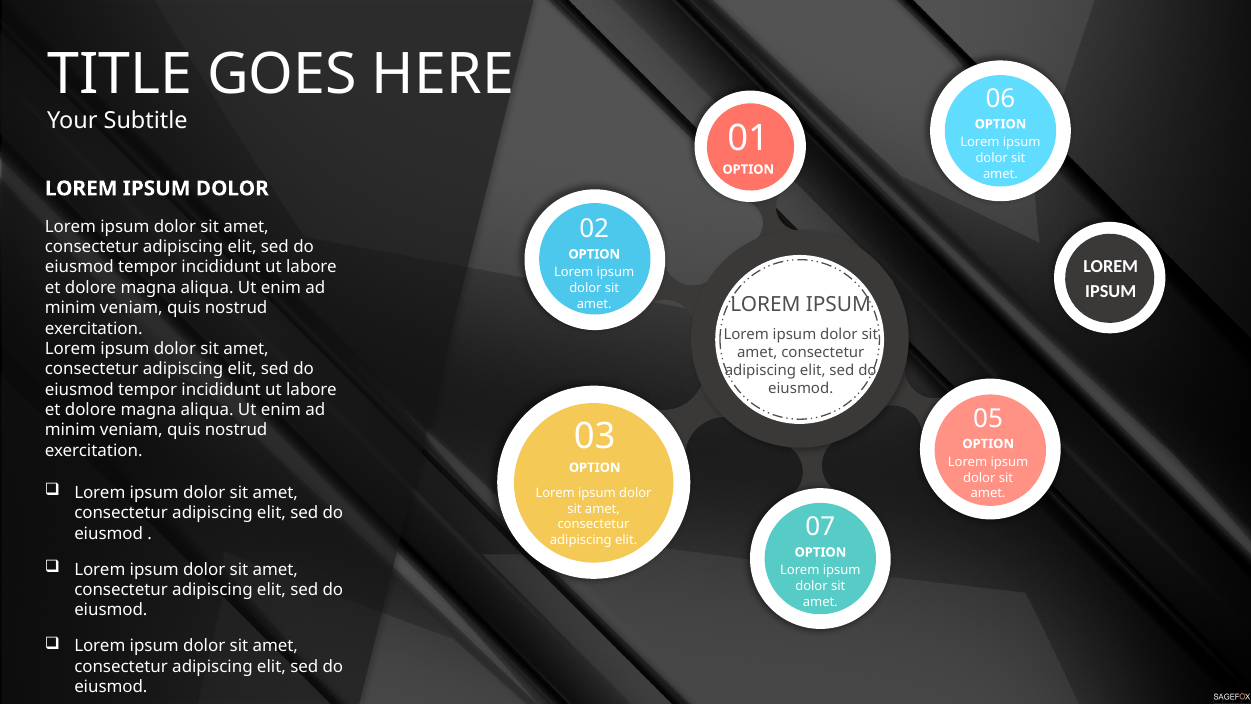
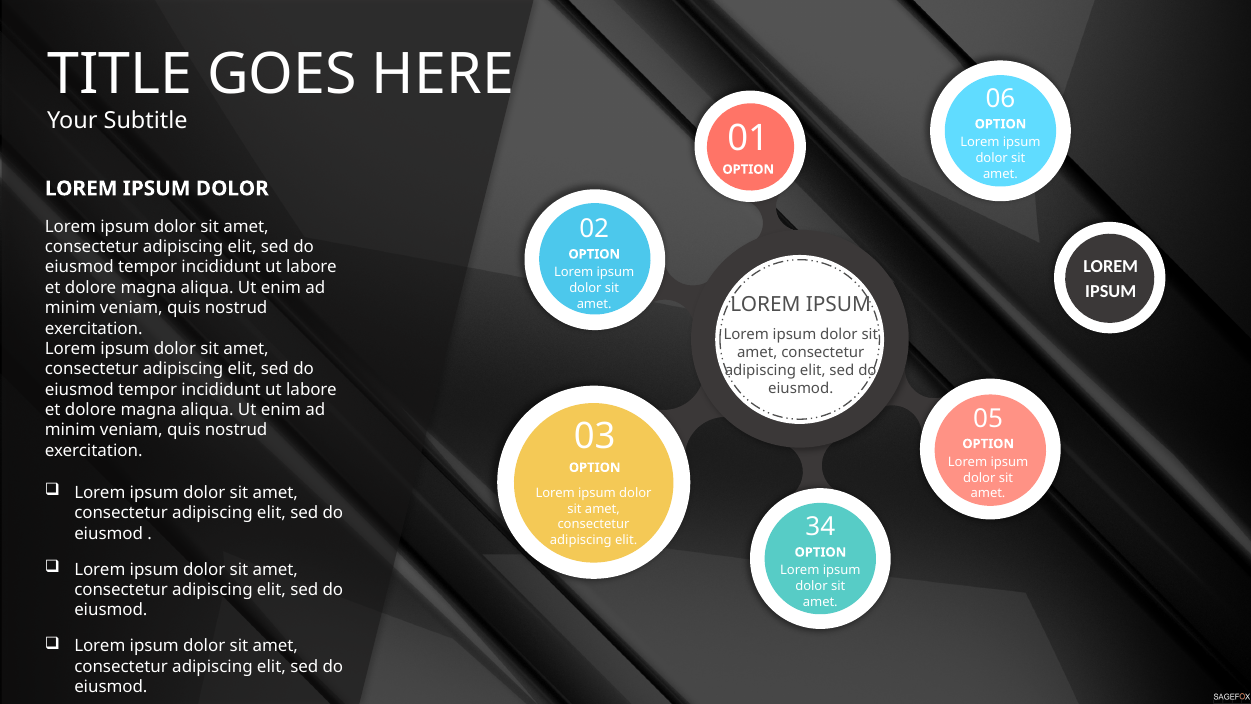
07: 07 -> 34 (820, 527)
